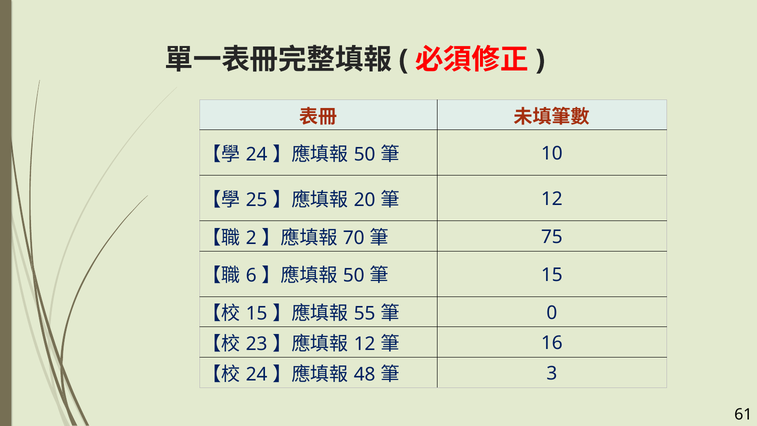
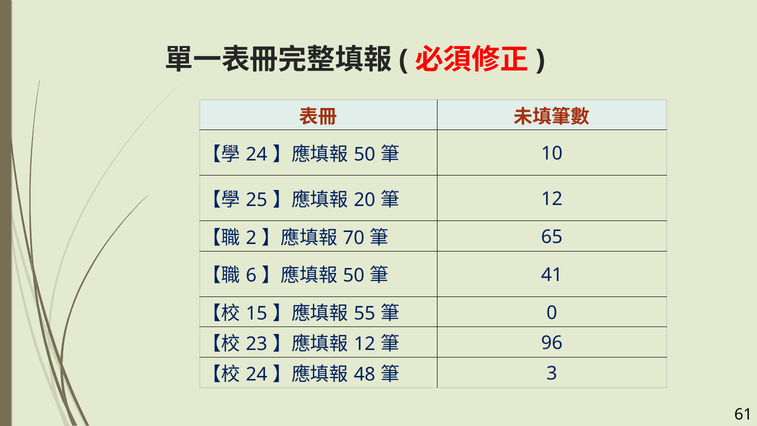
75: 75 -> 65 (552, 237)
15: 15 -> 41 (552, 275)
16: 16 -> 96 (552, 343)
